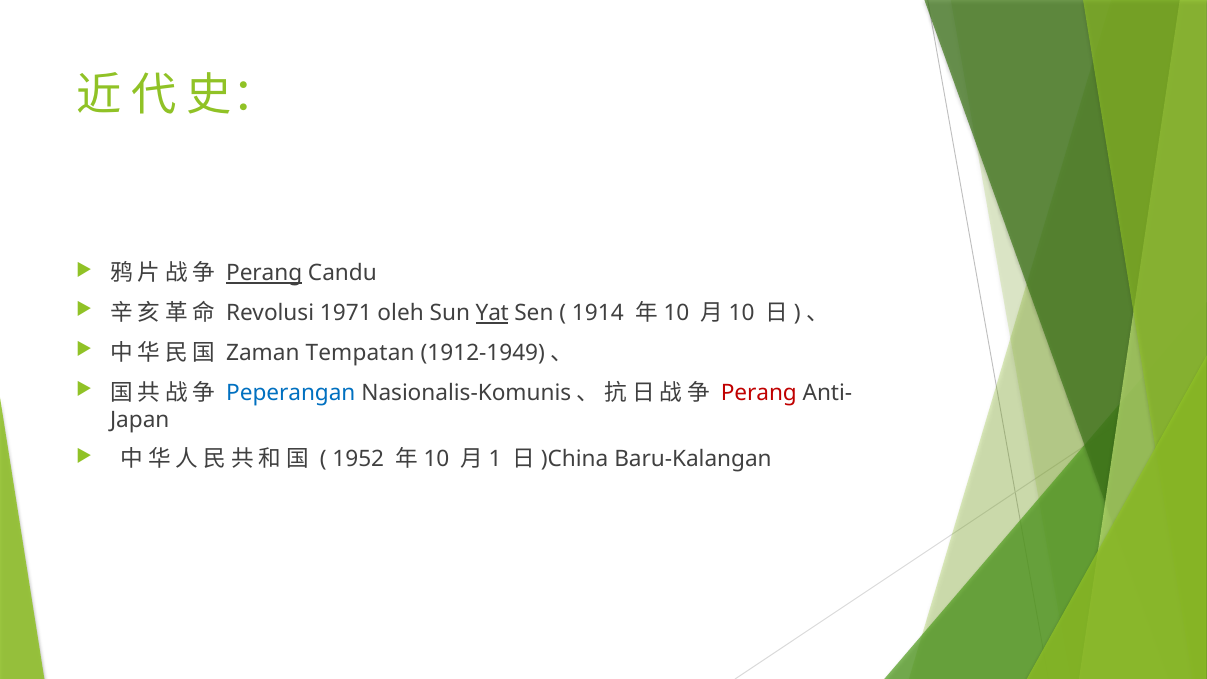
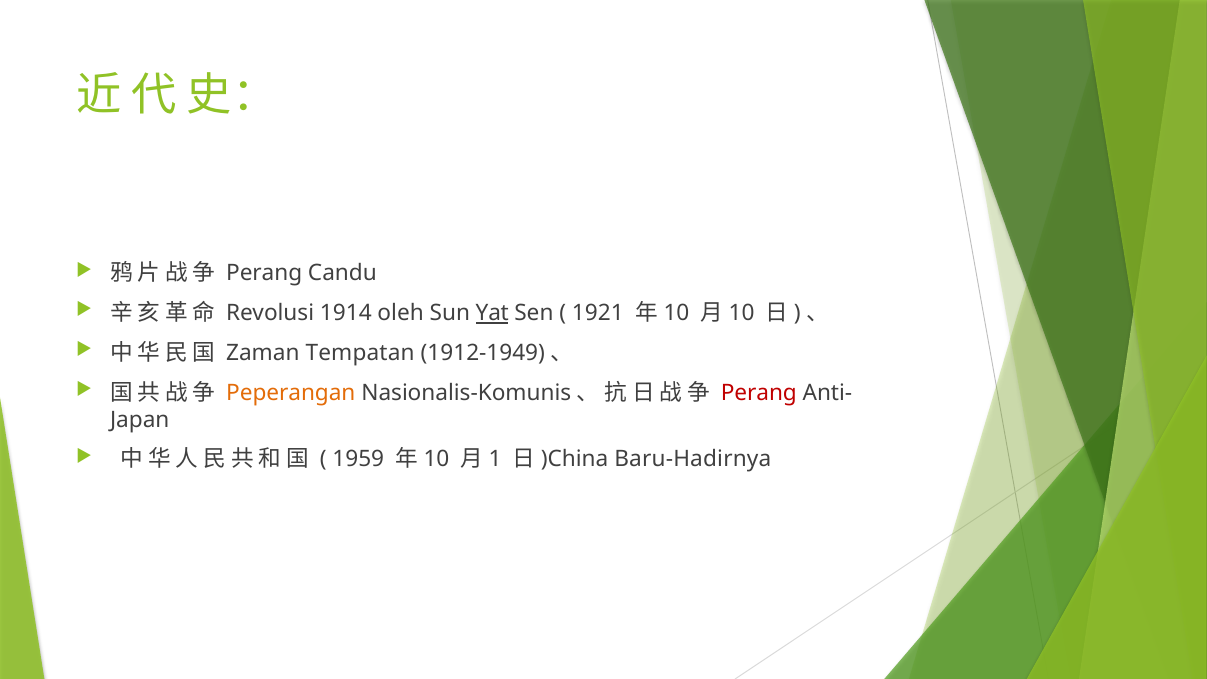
Perang underline: present -> none (264, 273)
1971: 1971 -> 1914 (346, 313)
1914: 1914 -> 1921 (598, 313)
Peperangan colour: blue -> orange (291, 393)
1952: 1952 -> 1959 (358, 459)
Baru-Kalangan: Baru-Kalangan -> Baru-Hadirnya (693, 459)
